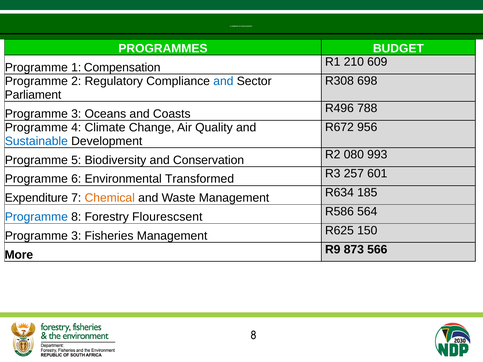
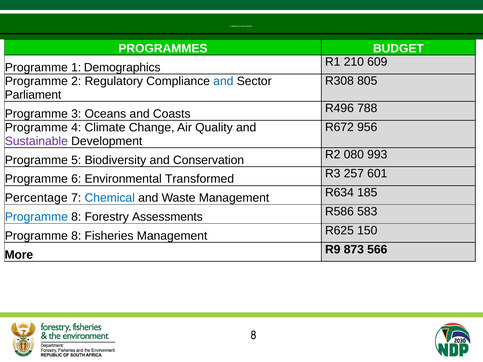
Compensation: Compensation -> Demographics (122, 67)
698: 698 -> 805 (367, 81)
Sustainable colour: blue -> purple (36, 141)
Expenditure: Expenditure -> Percentage (36, 198)
Chemical colour: orange -> blue (110, 198)
Flourescsent: Flourescsent -> Assessments (167, 217)
564: 564 -> 583 (367, 212)
3: 3 -> 8 (76, 236)
